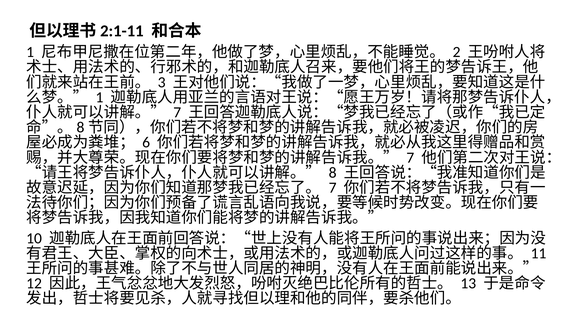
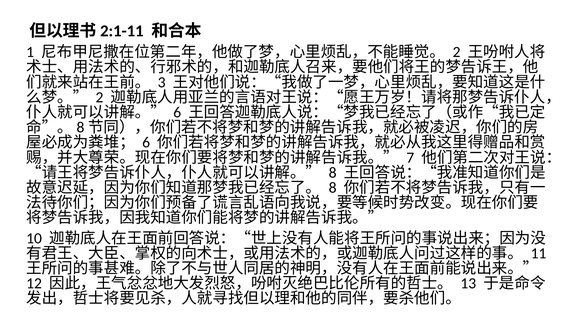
1: 1 -> 2 (99, 97)
7: 7 -> 6 (177, 113)
7: 7 -> 8 (333, 188)
